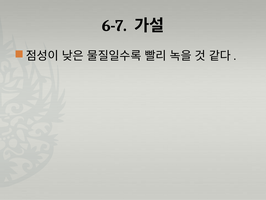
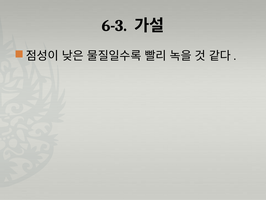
6-7: 6-7 -> 6-3 (114, 26)
